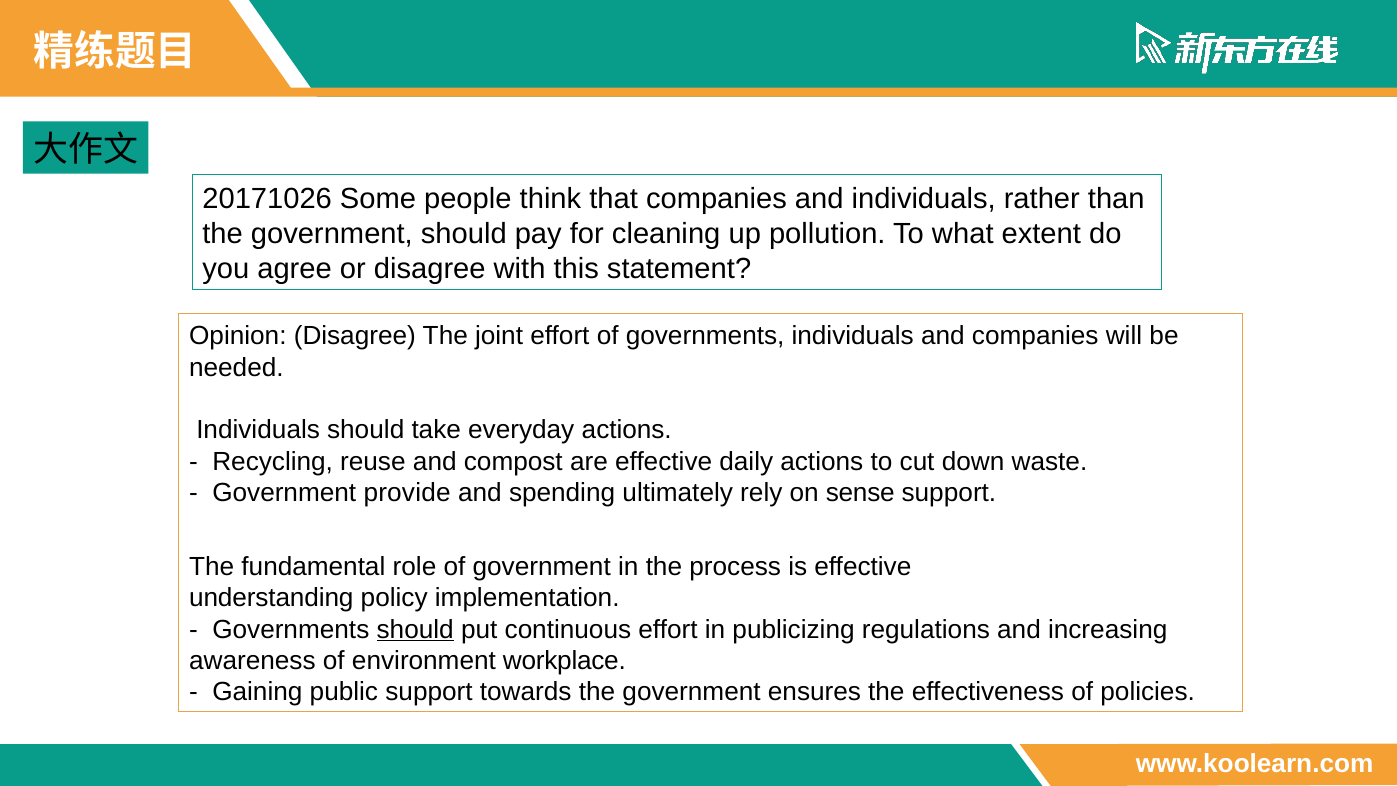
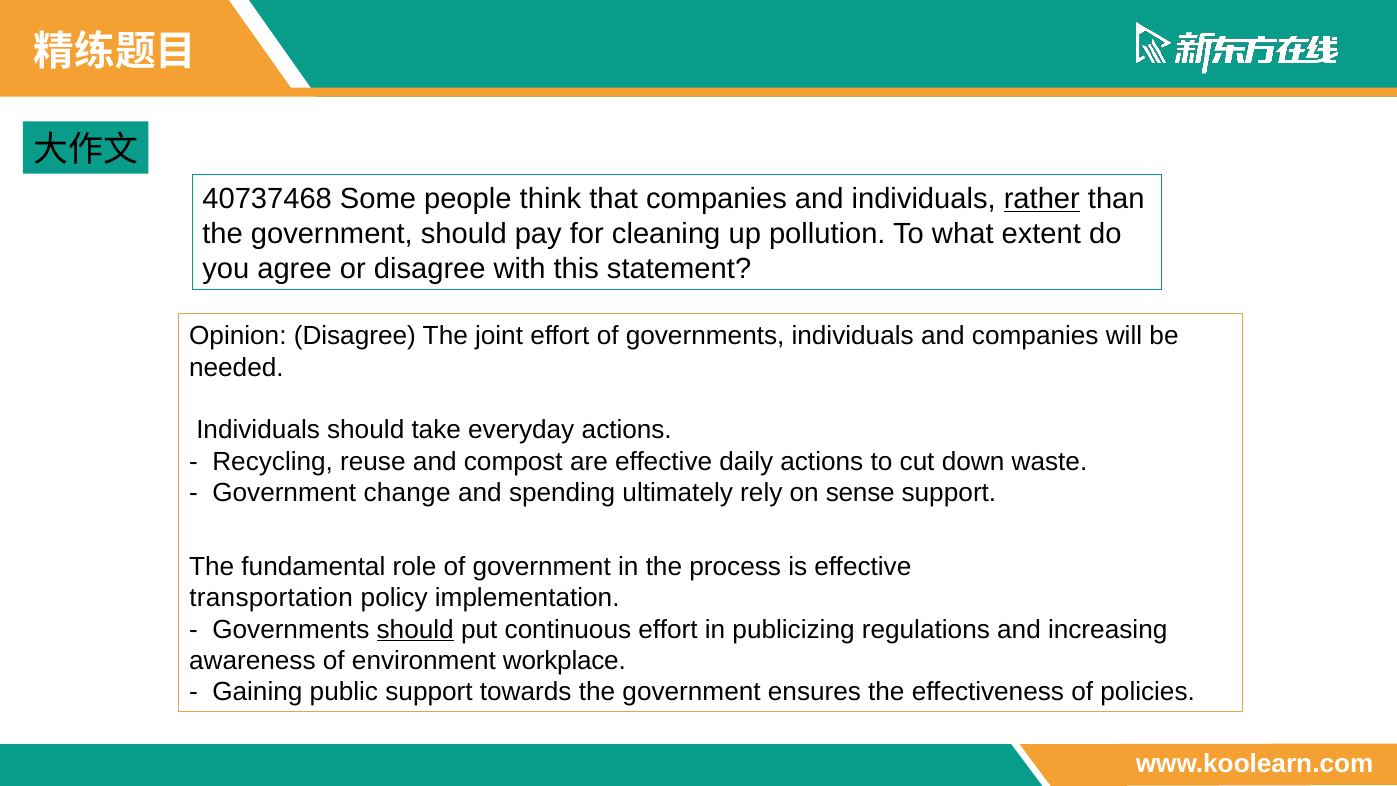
20171026: 20171026 -> 40737468 (267, 199)
rather underline: none -> present (1042, 199)
provide: provide -> change (407, 493)
understanding: understanding -> transportation (271, 598)
